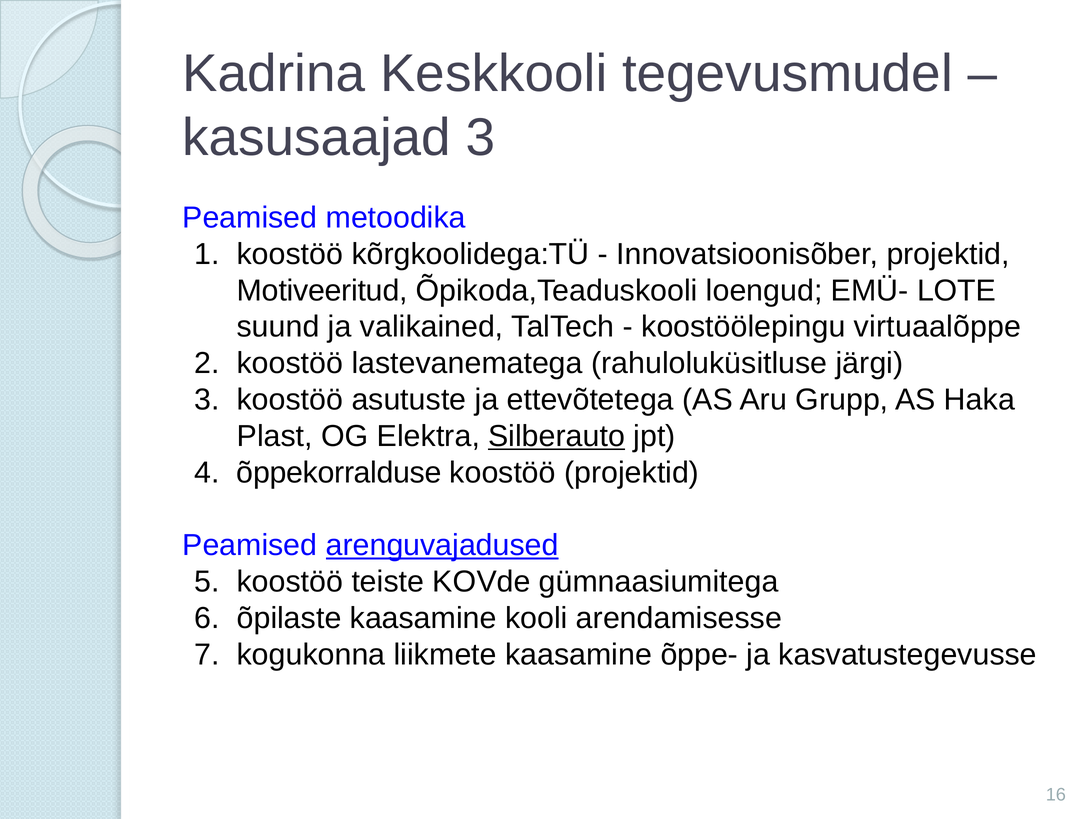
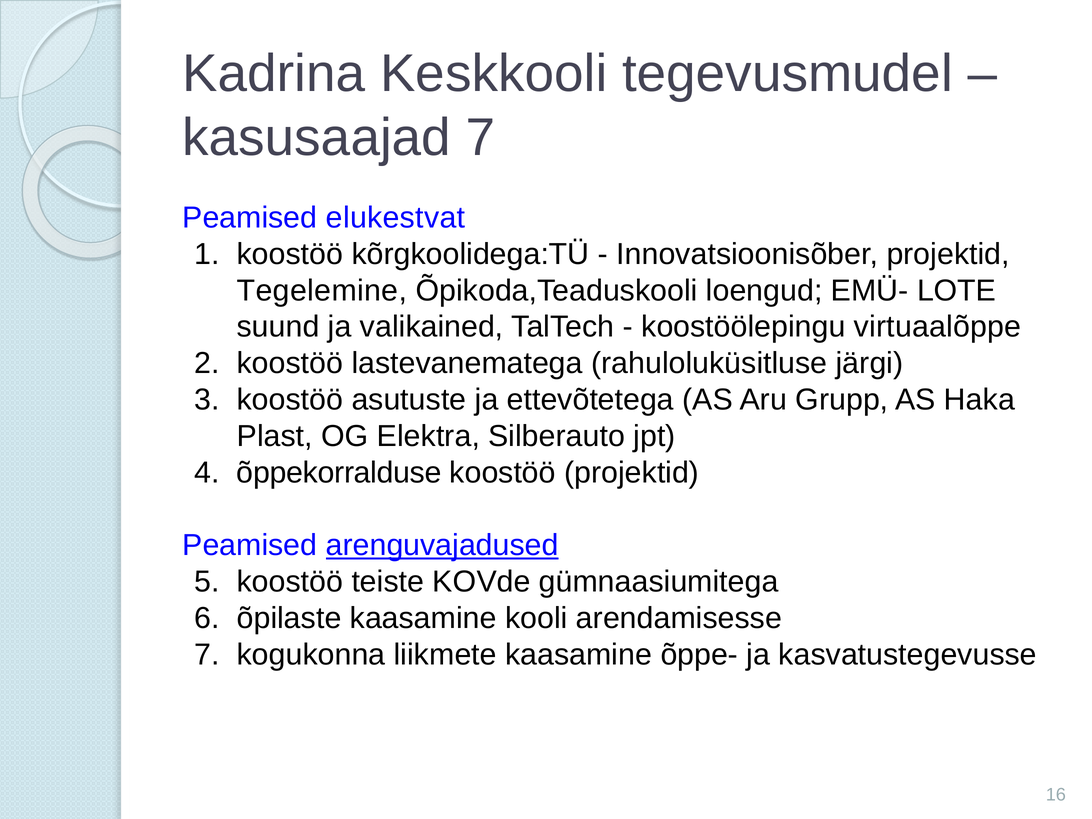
kasusaajad 3: 3 -> 7 (481, 138)
metoodika: metoodika -> elukestvat (396, 218)
Motiveeritud: Motiveeritud -> Tegelemine (322, 290)
Silberauto underline: present -> none (557, 436)
